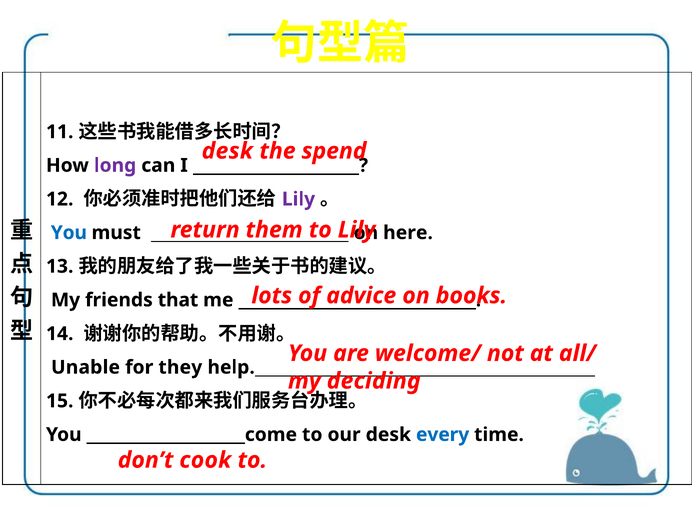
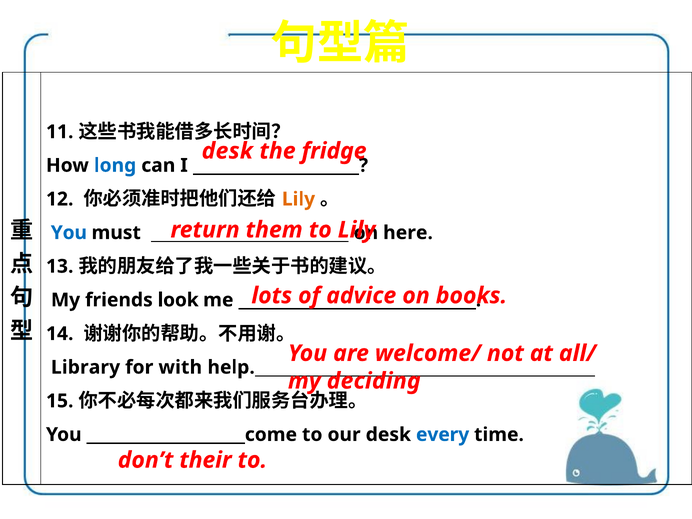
spend: spend -> fridge (334, 151)
long colour: purple -> blue (115, 165)
Lily colour: purple -> orange (298, 199)
that: that -> look (178, 300)
Unable: Unable -> Library (86, 367)
they: they -> with (180, 367)
cook: cook -> their (205, 460)
